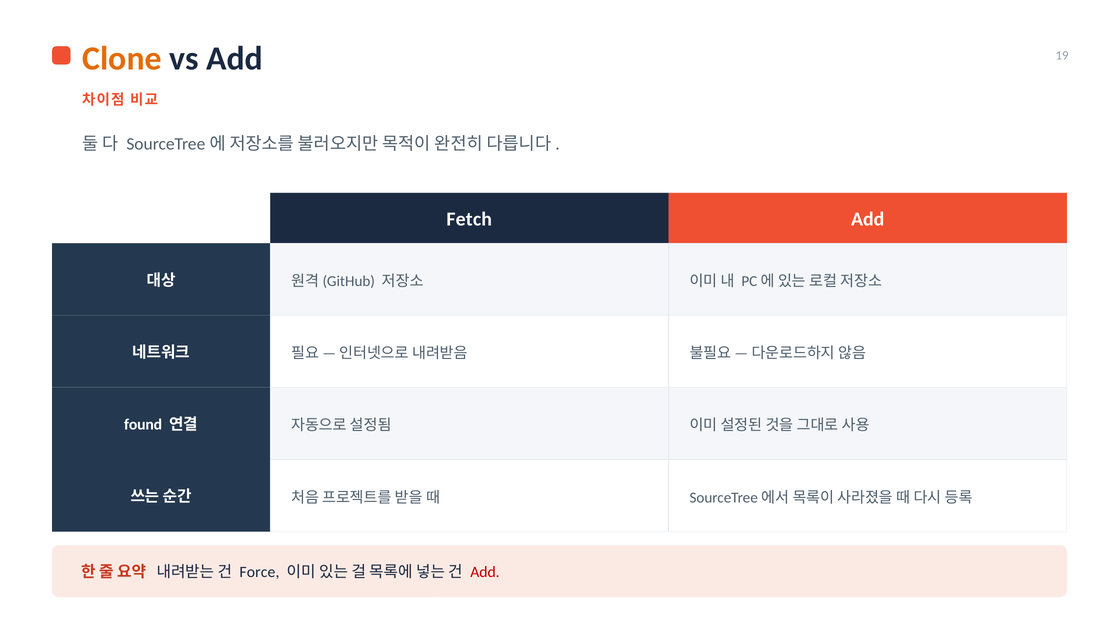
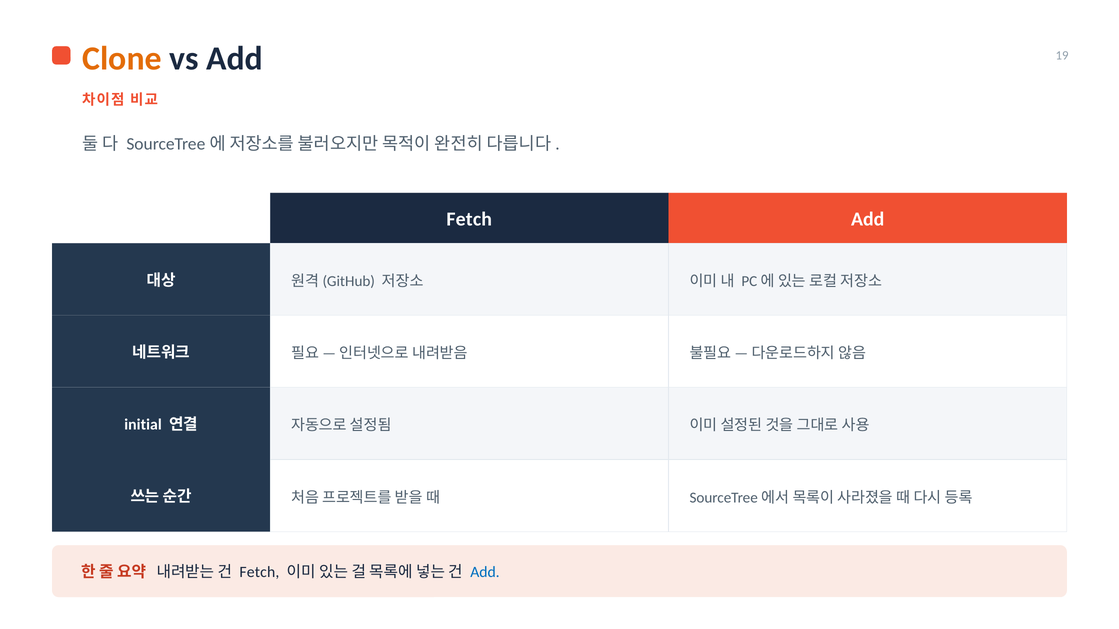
found: found -> initial (143, 425)
Force: Force -> Fetch (259, 573)
Add colour: red -> blue (485, 573)
